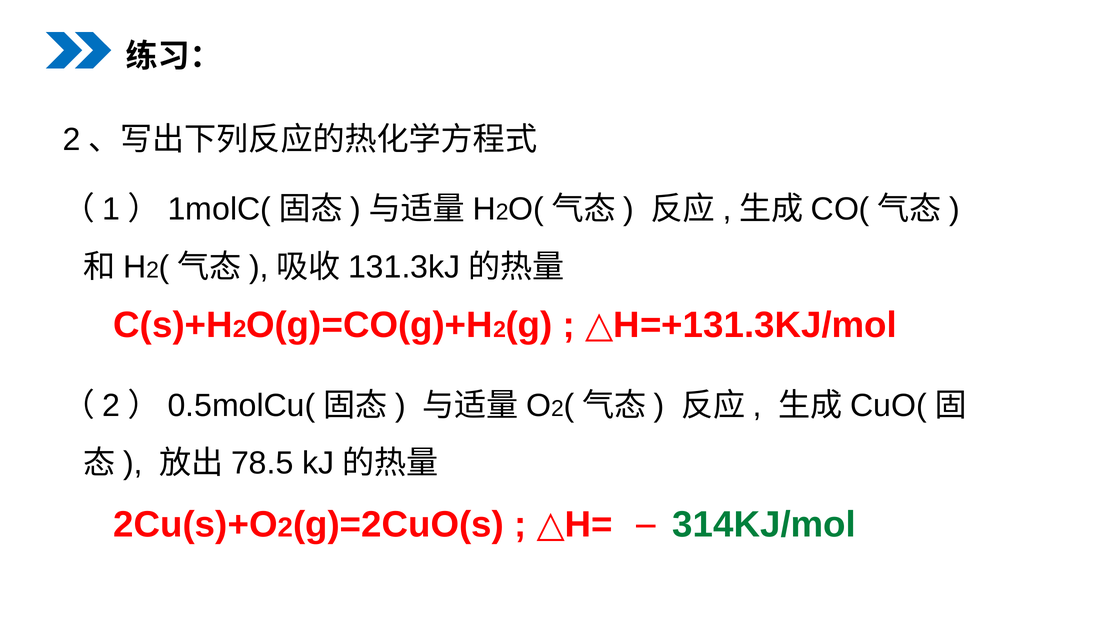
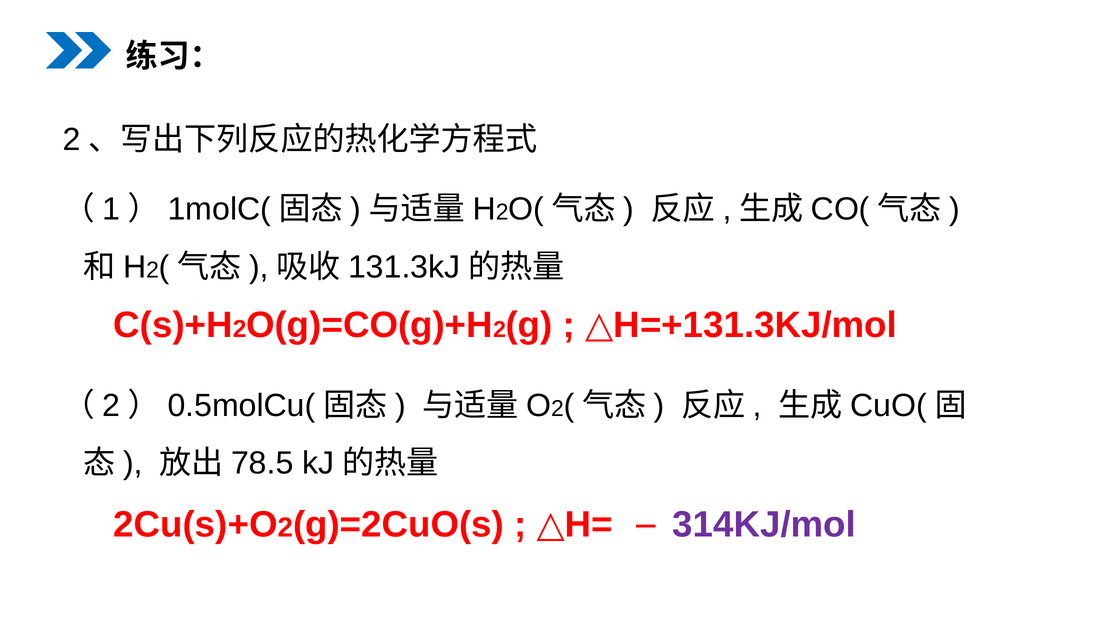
314KJ/mol colour: green -> purple (764, 525)
